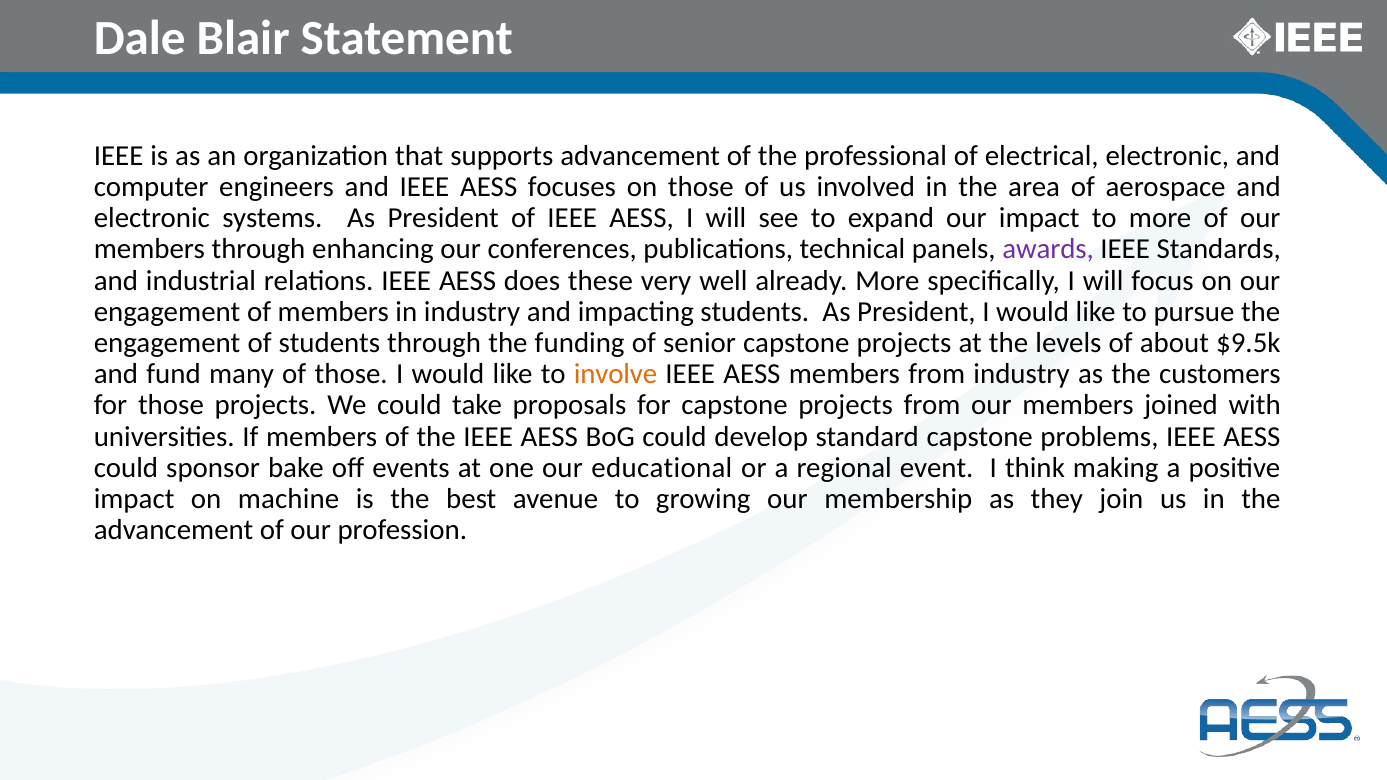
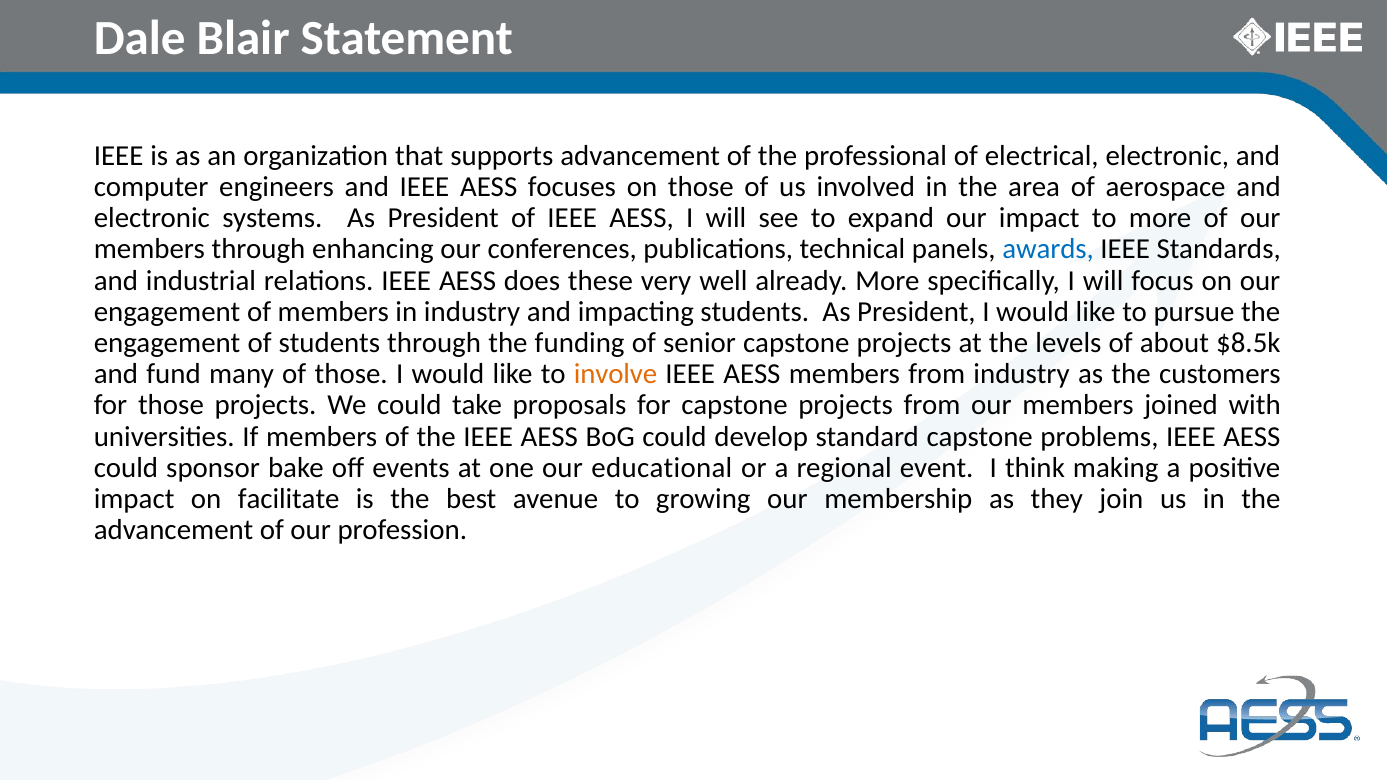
awards colour: purple -> blue (1048, 249)
$9.5k: $9.5k -> $8.5k (1248, 343)
machine: machine -> facilitate (289, 499)
